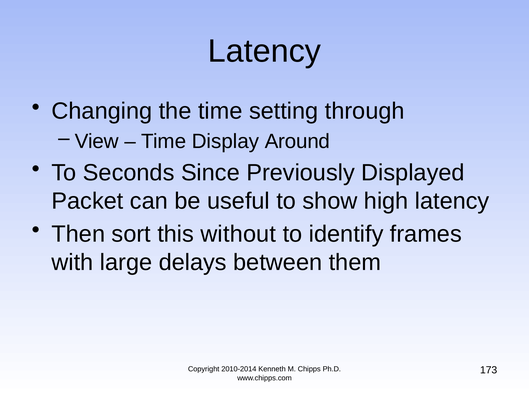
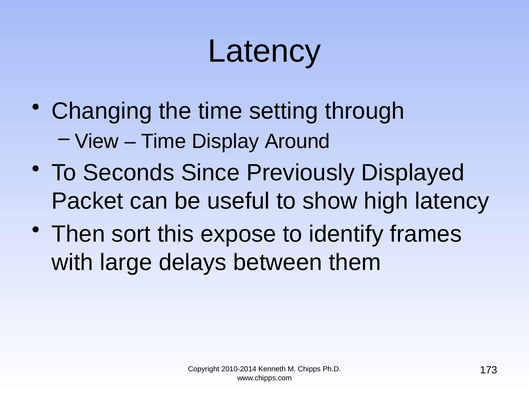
without: without -> expose (238, 234)
